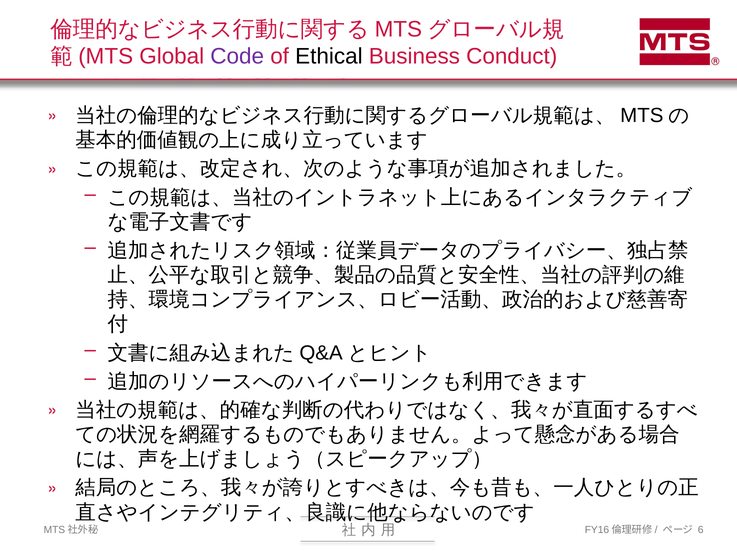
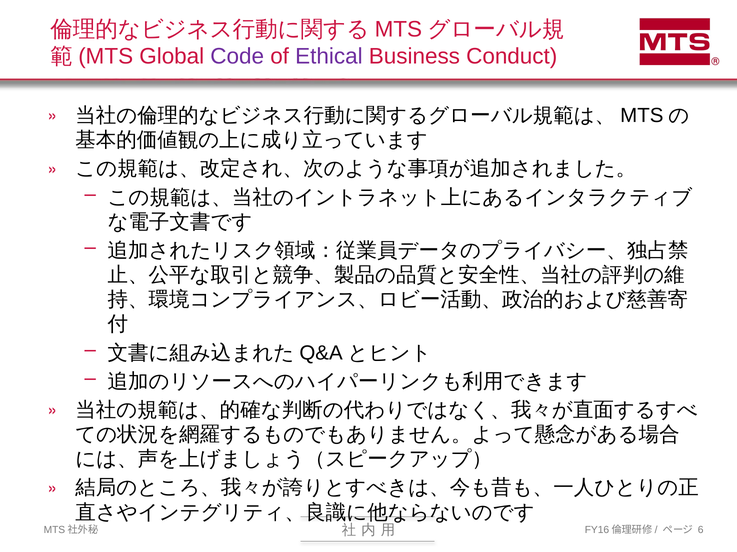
Ethical colour: black -> purple (329, 56)
